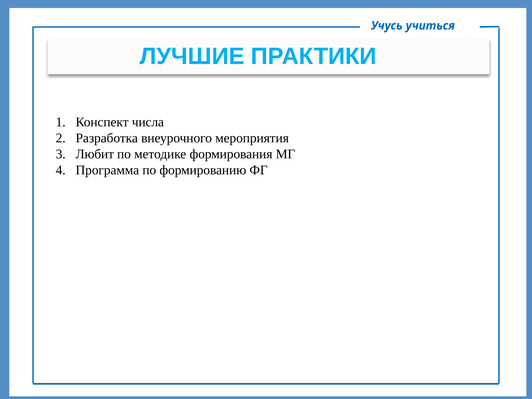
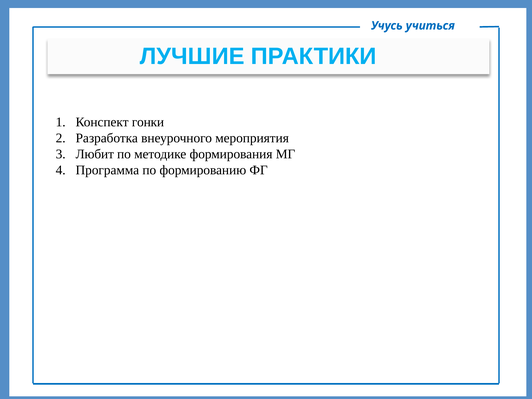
числа: числа -> гонки (148, 122)
